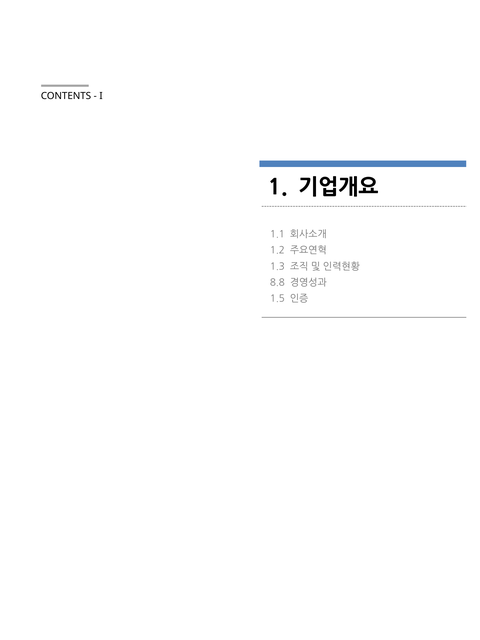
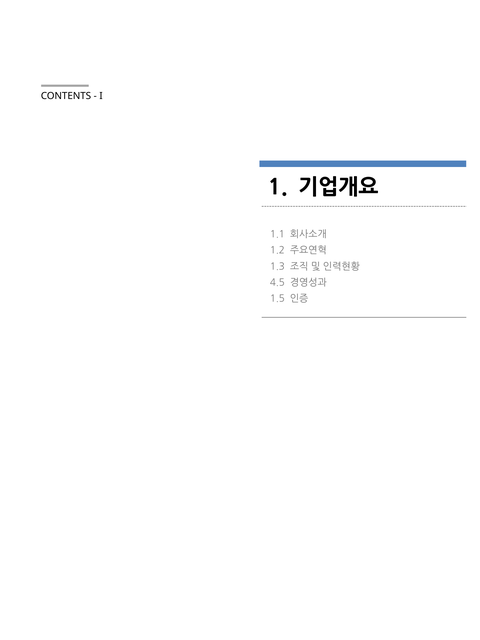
8.8: 8.8 -> 4.5 (277, 283)
